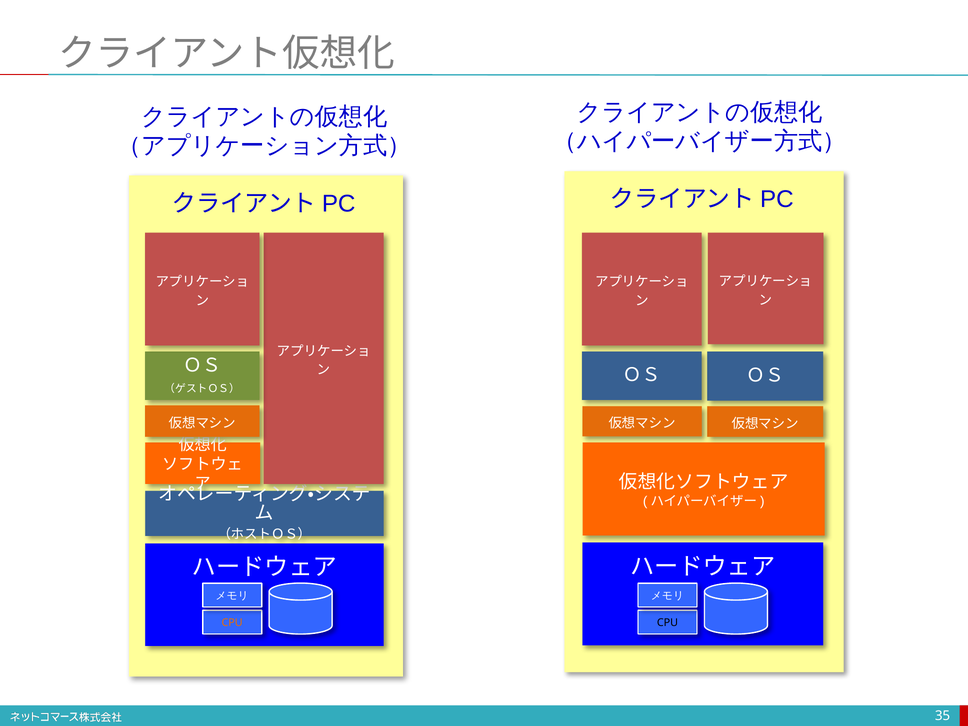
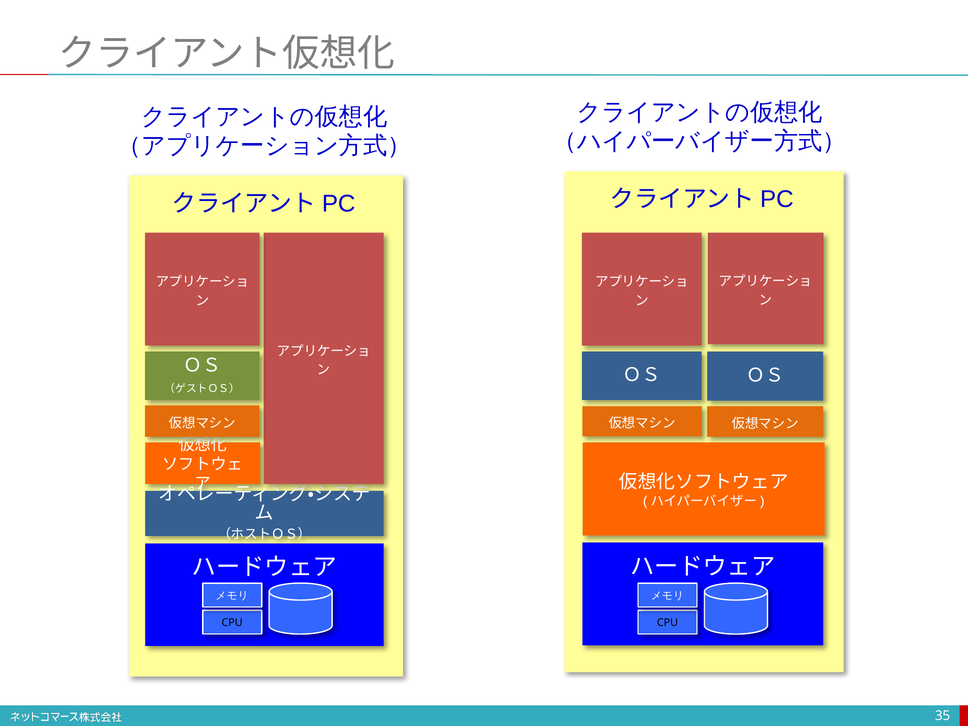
CPU colour: orange -> black (232, 623)
